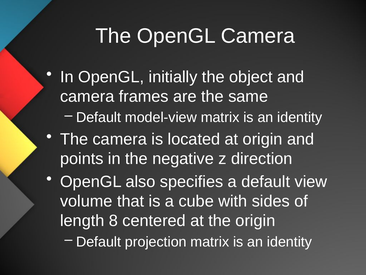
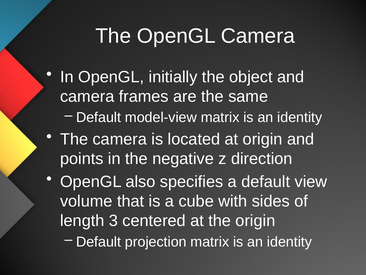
8: 8 -> 3 (113, 220)
